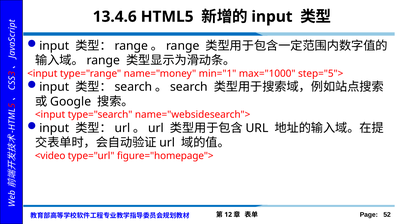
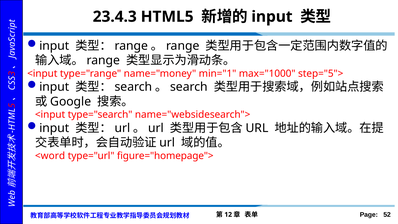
13.4.6: 13.4.6 -> 23.4.3 (115, 17)
<video: <video -> <word (50, 156)
